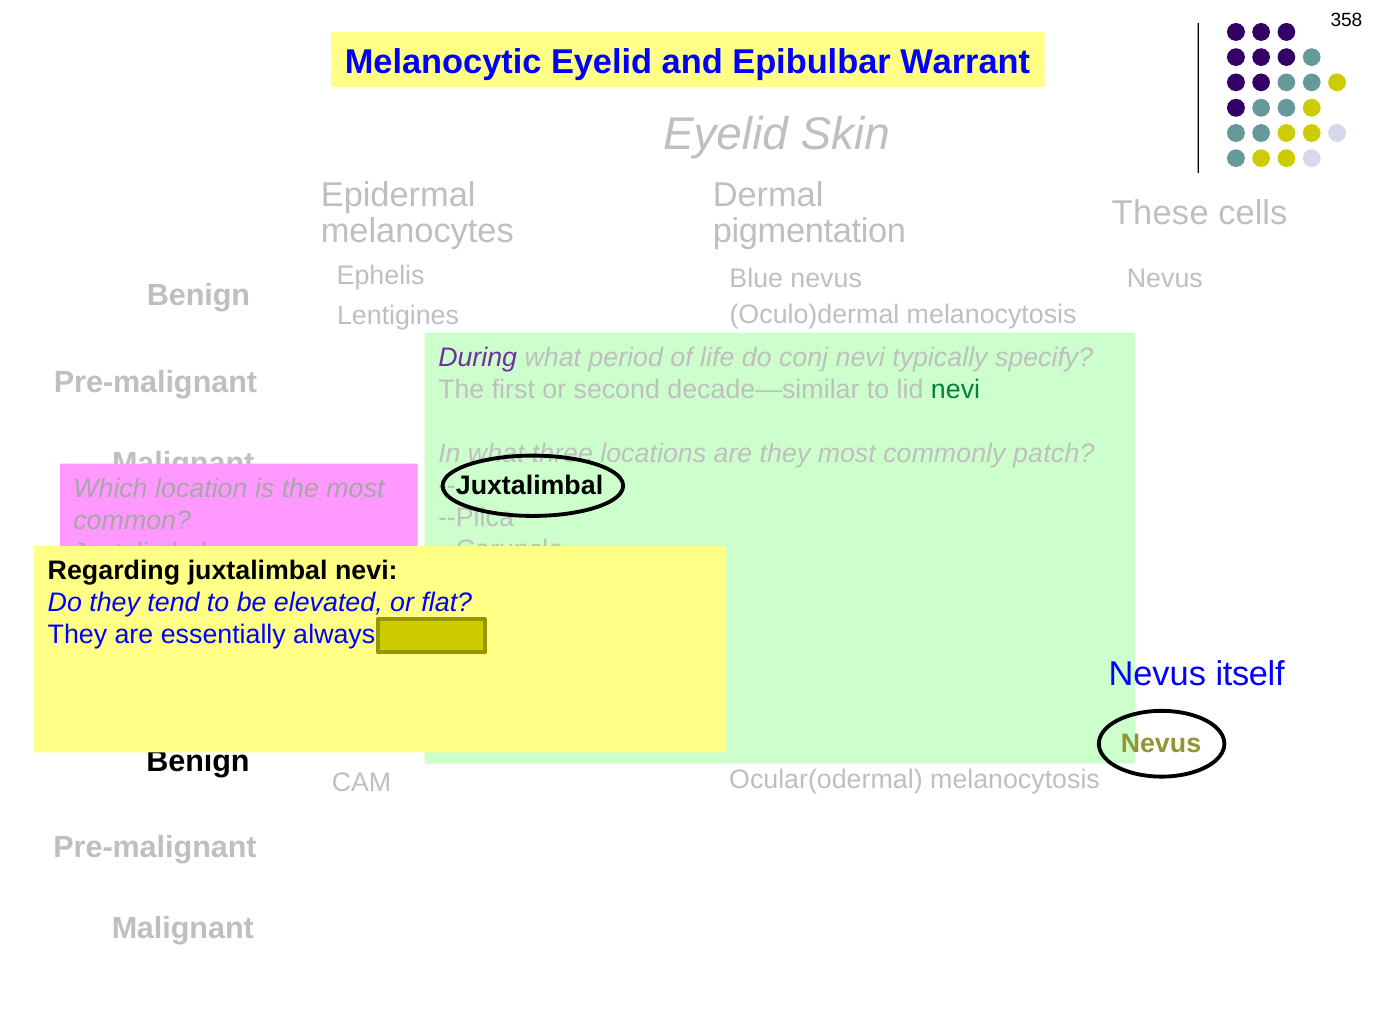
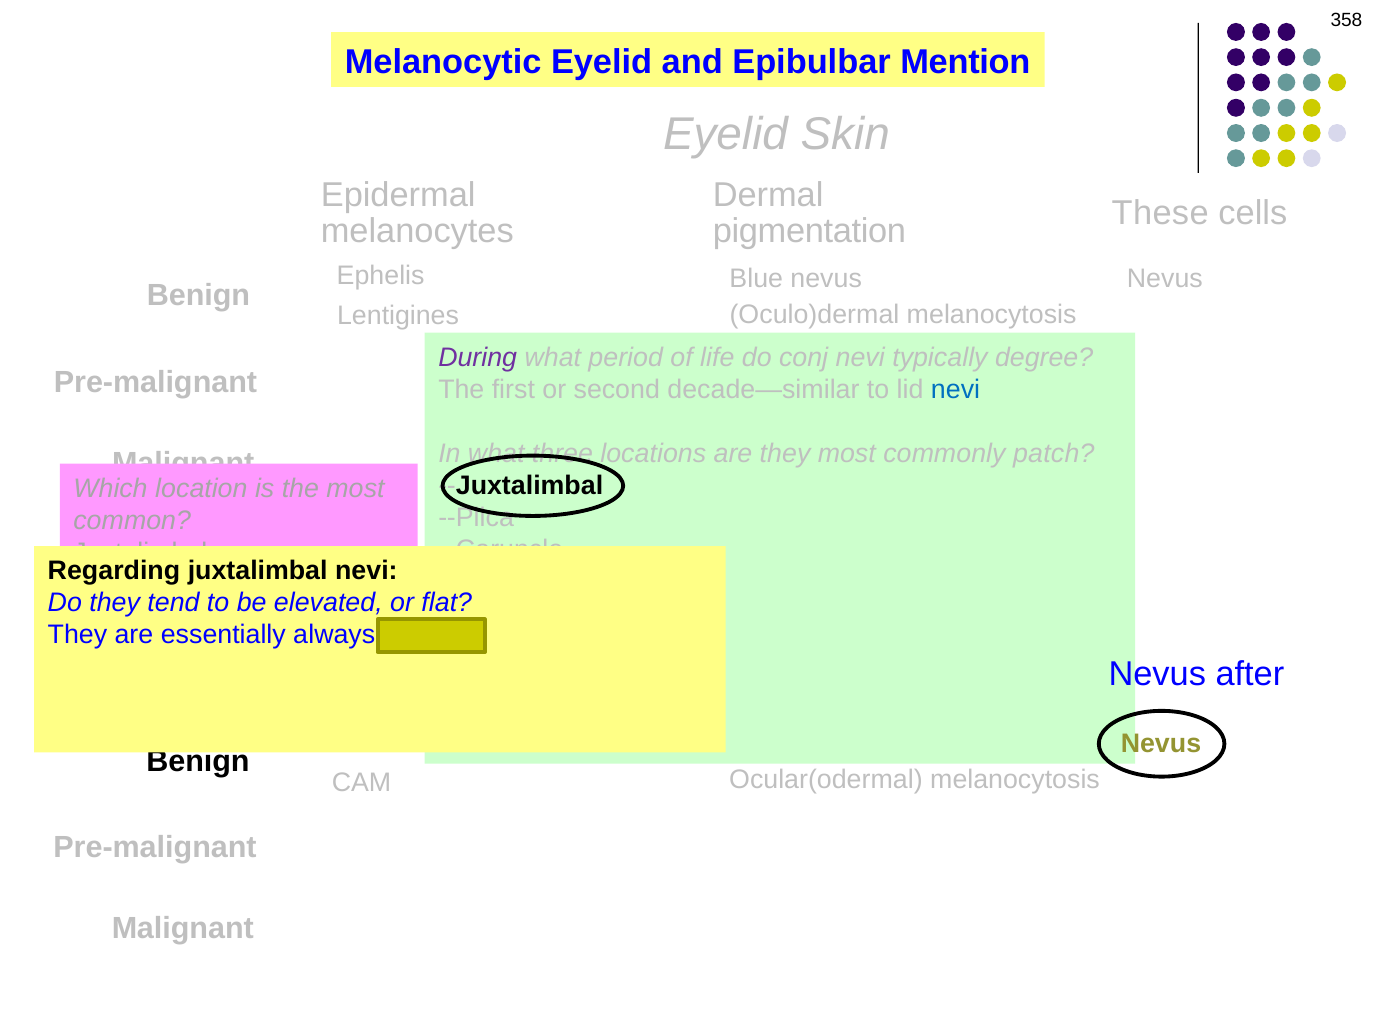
Warrant: Warrant -> Mention (965, 62)
specify: specify -> degree (1044, 357)
nevi colour: green -> blue (956, 389)
itself: itself -> after (1250, 674)
